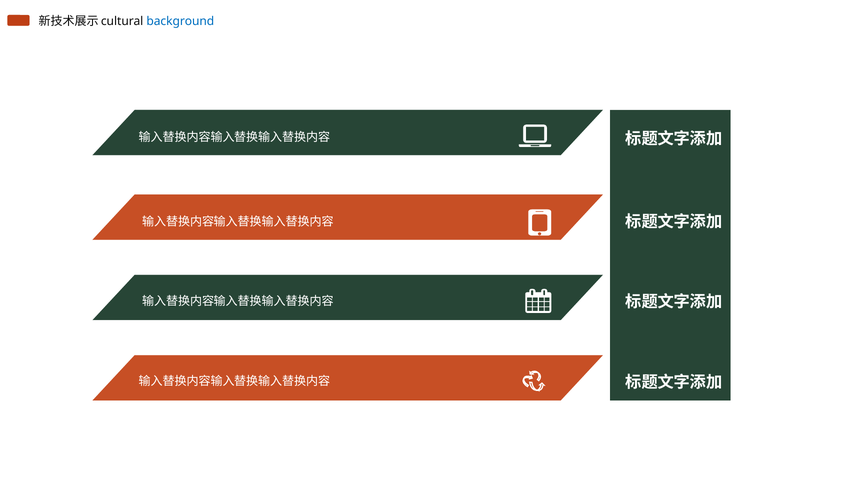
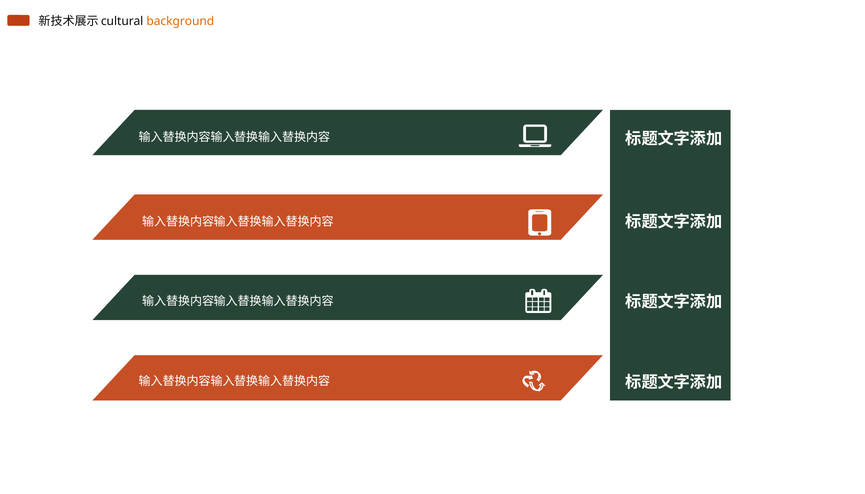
background colour: blue -> orange (180, 21)
